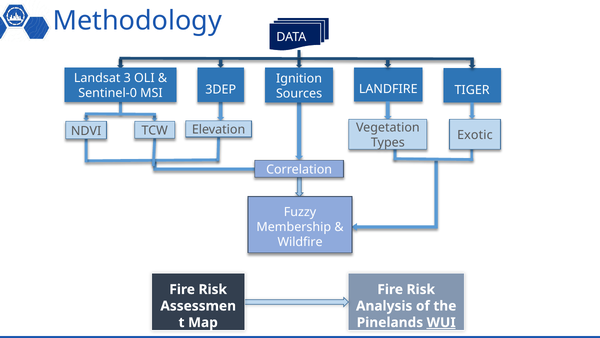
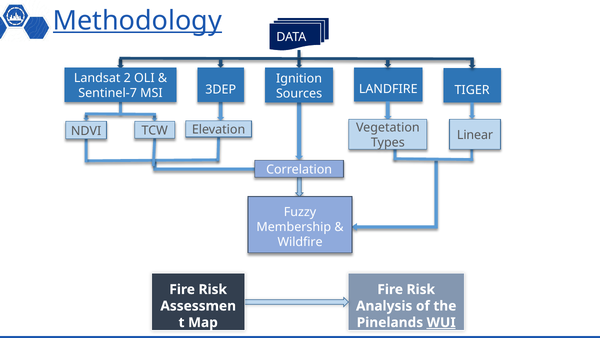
Methodology underline: none -> present (137, 21)
3: 3 -> 2 (127, 78)
Sentinel-0: Sentinel-0 -> Sentinel-7 (108, 93)
Exotic: Exotic -> Linear (475, 135)
